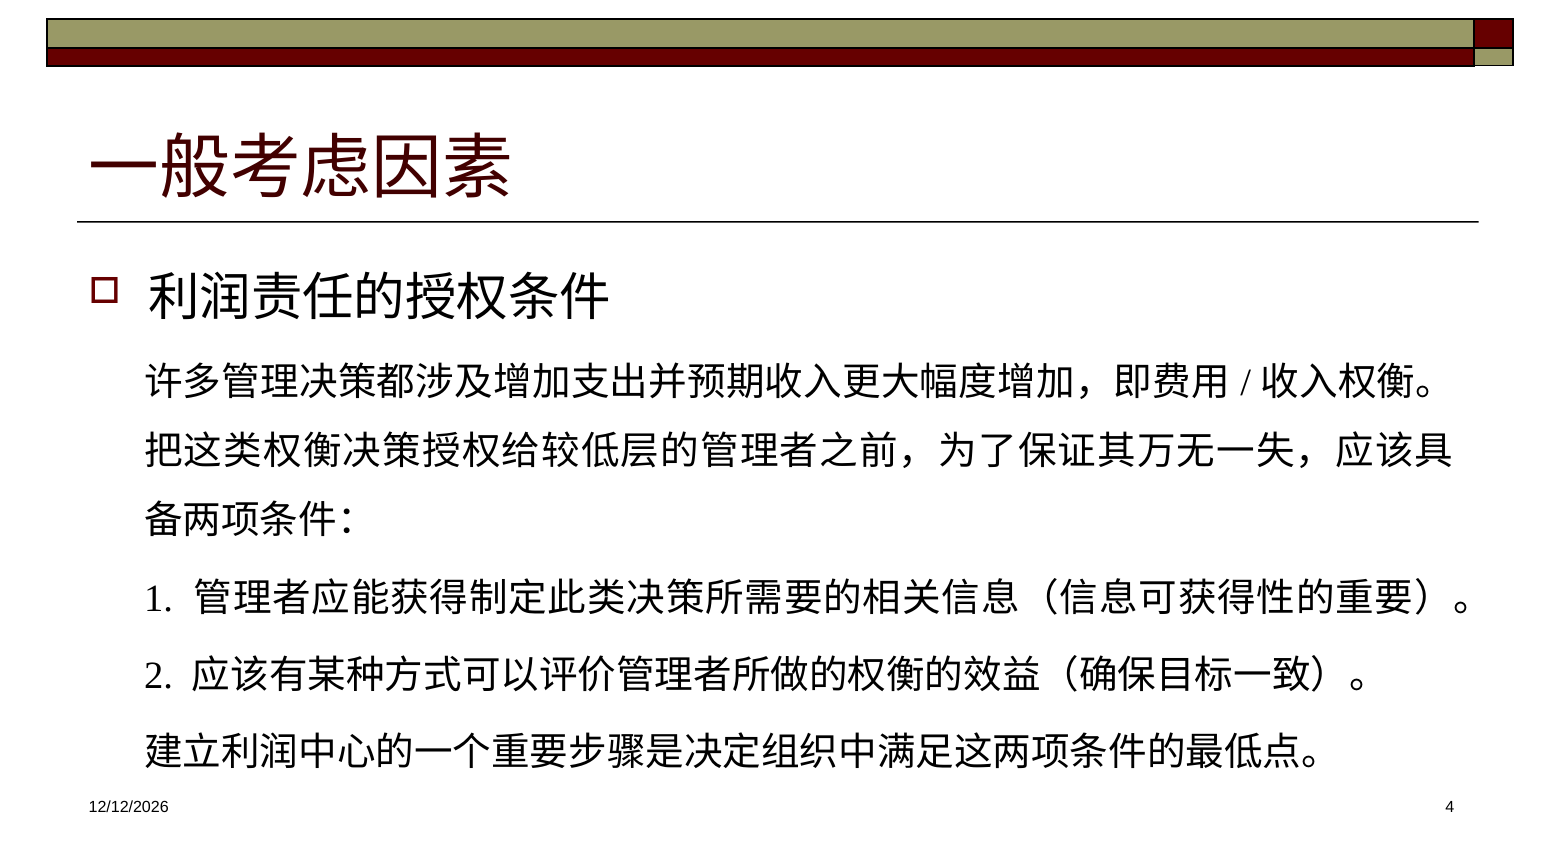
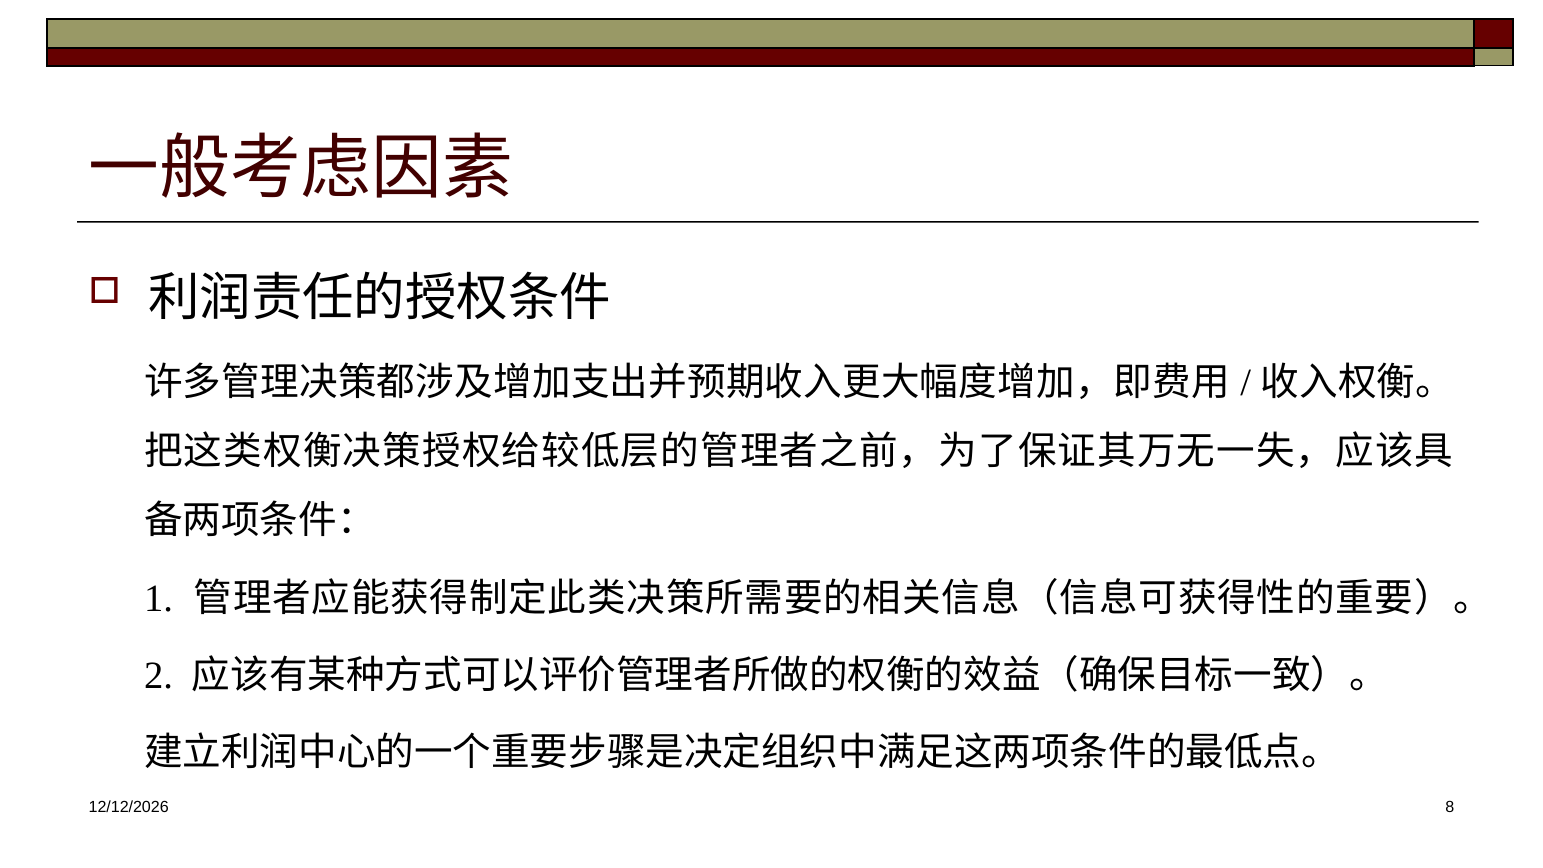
4: 4 -> 8 (1450, 807)
